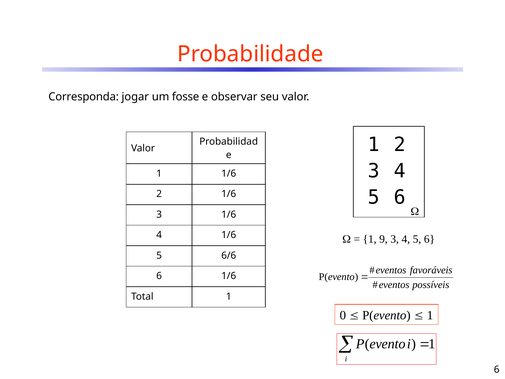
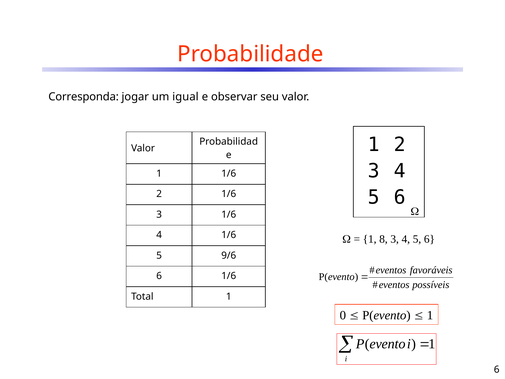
fosse: fosse -> igual (185, 97)
9: 9 -> 8 (384, 239)
6/6: 6/6 -> 9/6 (229, 255)
